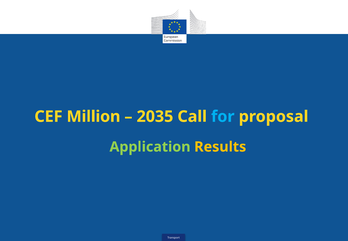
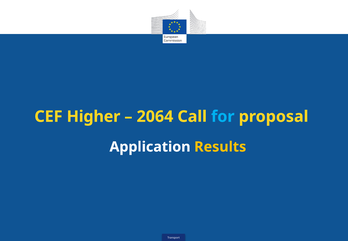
Million: Million -> Higher (94, 117)
2035: 2035 -> 2064 (155, 117)
Application colour: light green -> white (150, 147)
